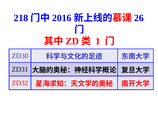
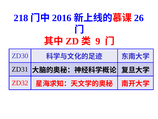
1: 1 -> 9 (98, 41)
